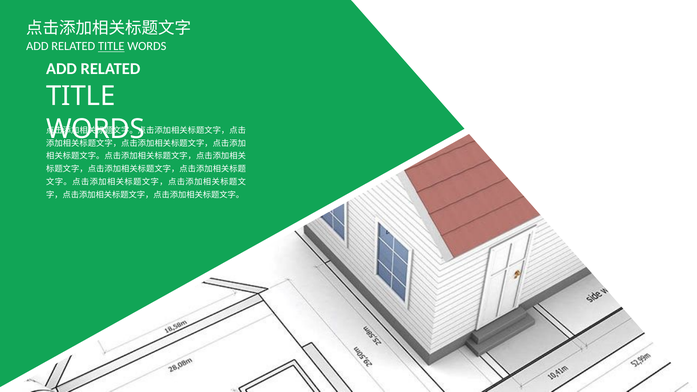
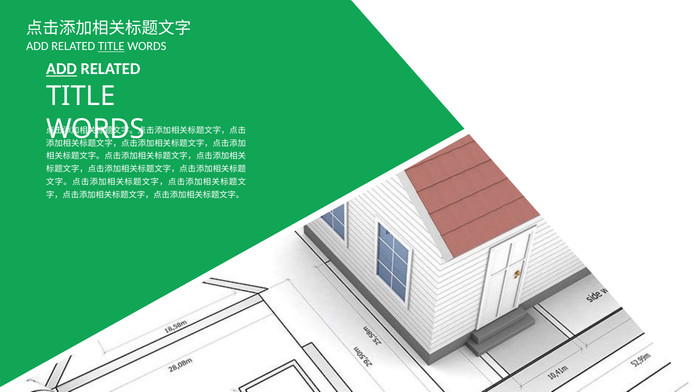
ADD underline: none -> present (61, 69)
